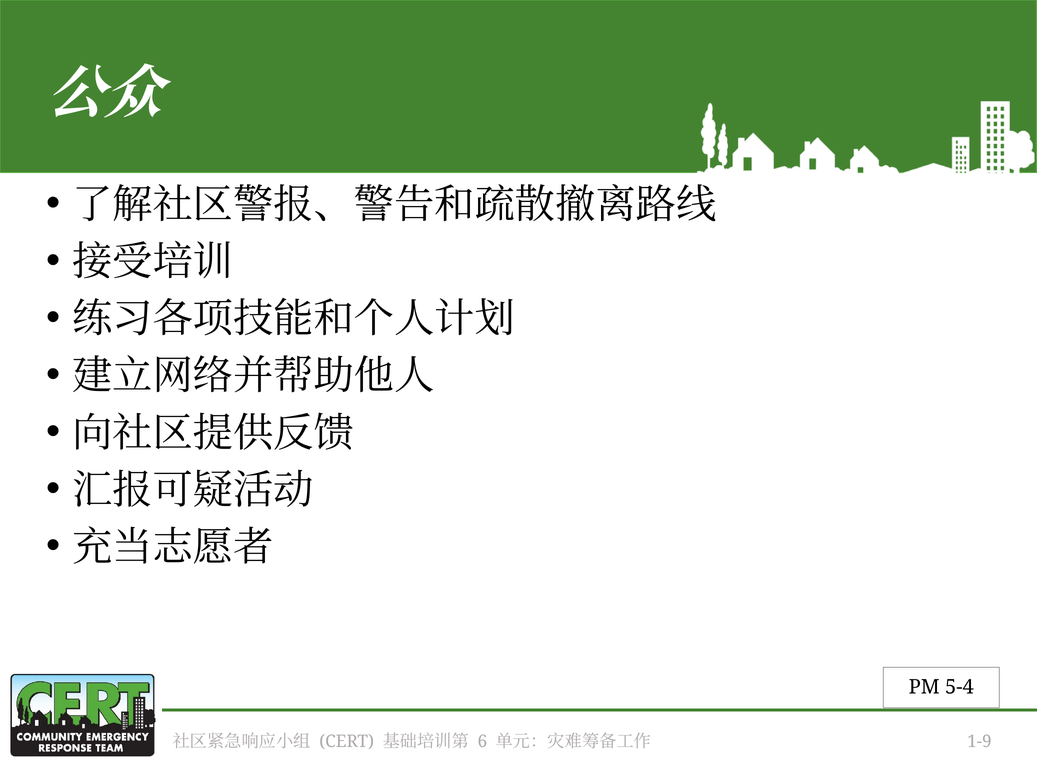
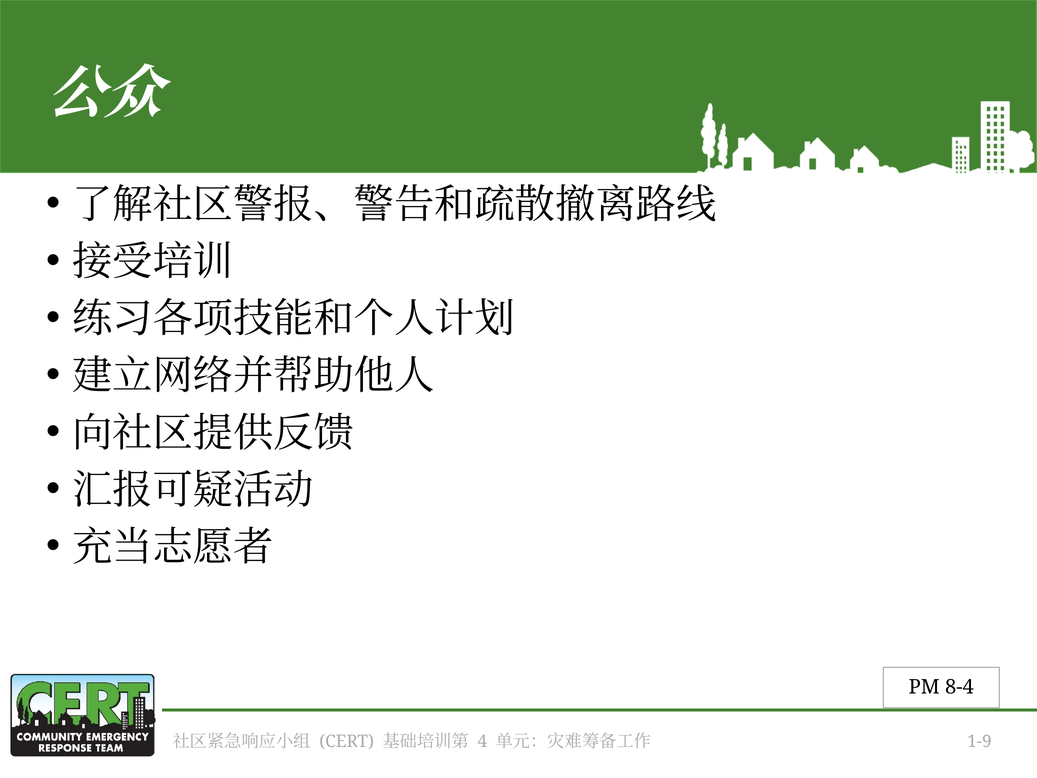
5-4: 5-4 -> 8-4 (959, 687)
6: 6 -> 4 (482, 741)
